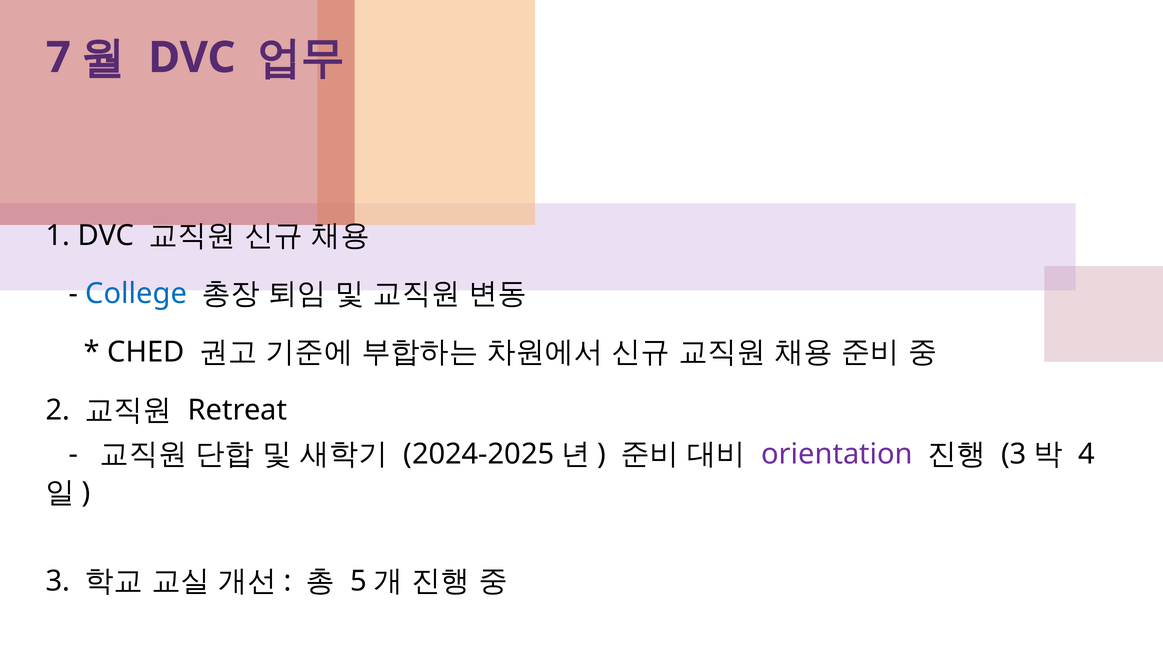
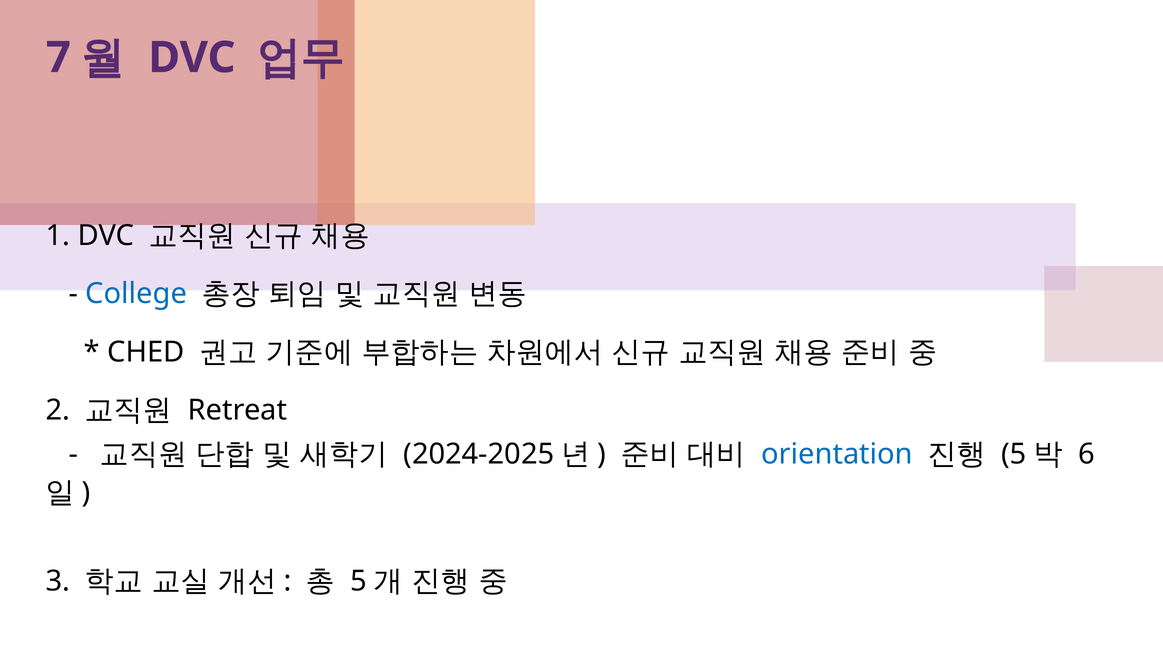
orientation colour: purple -> blue (837, 454)
3: 3 -> 5 (1014, 454)
4: 4 -> 6 (1086, 454)
